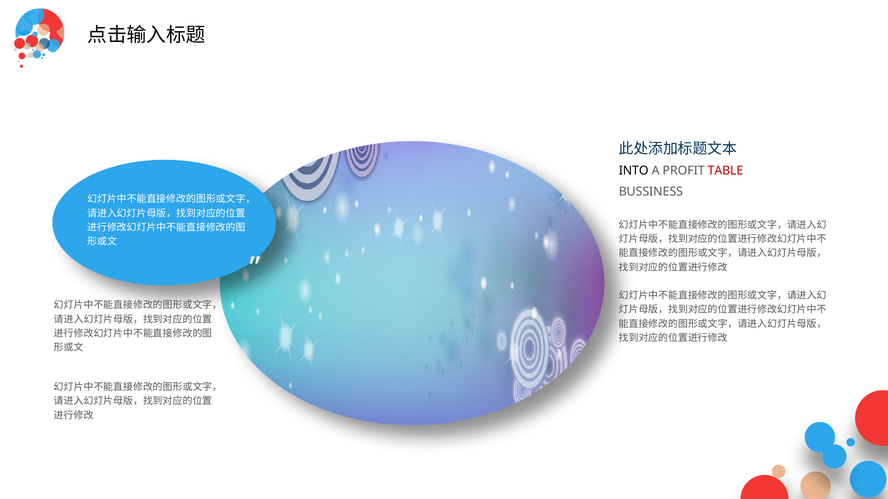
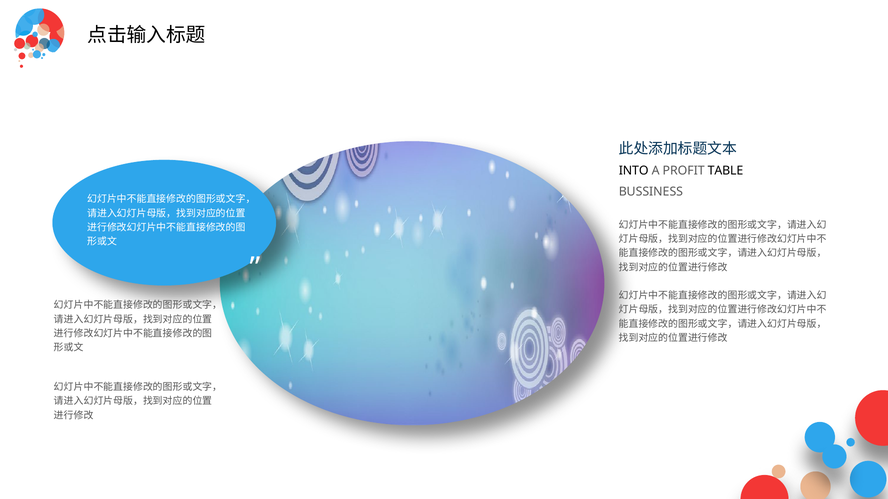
TABLE colour: red -> black (726, 171)
